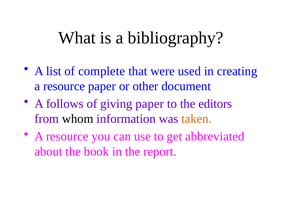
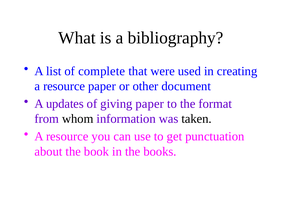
follows: follows -> updates (65, 104)
editors: editors -> format (215, 104)
taken colour: orange -> black (197, 119)
abbreviated: abbreviated -> punctuation (215, 136)
report: report -> books (160, 151)
